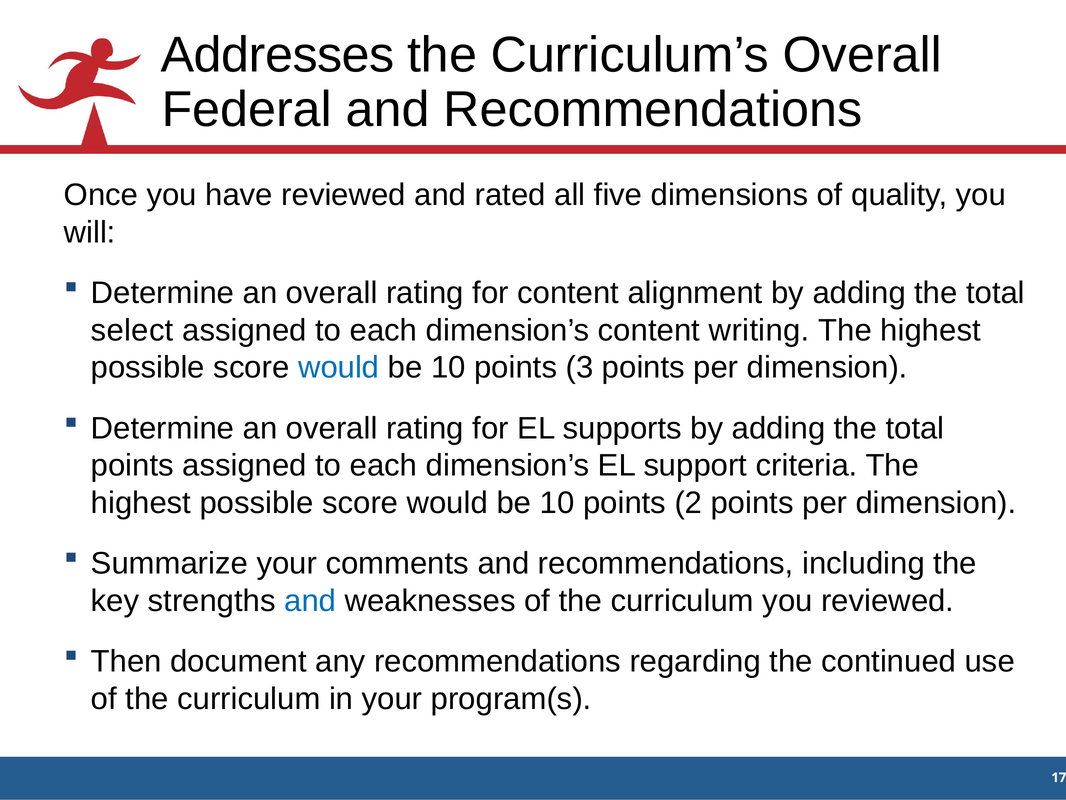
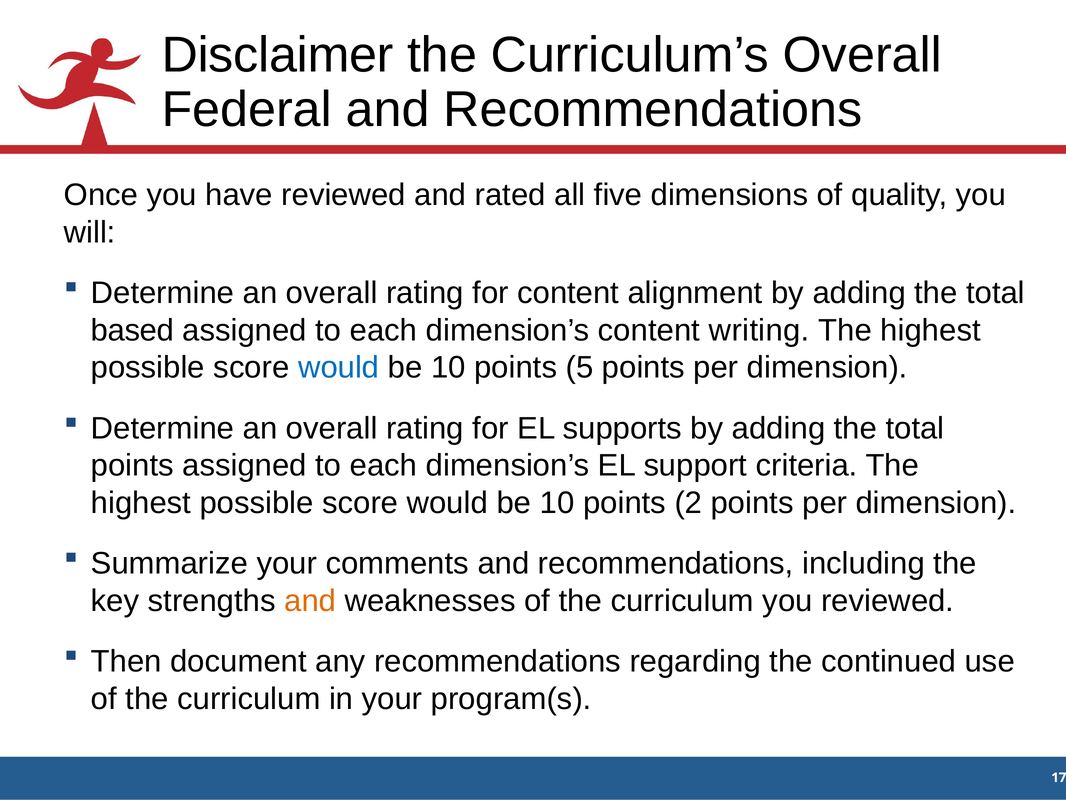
Addresses: Addresses -> Disclaimer (278, 55)
select: select -> based (132, 330)
3: 3 -> 5 (580, 367)
and colour: blue -> orange (310, 601)
